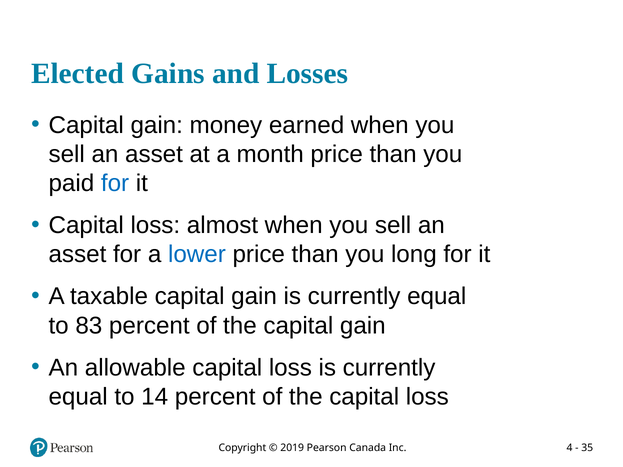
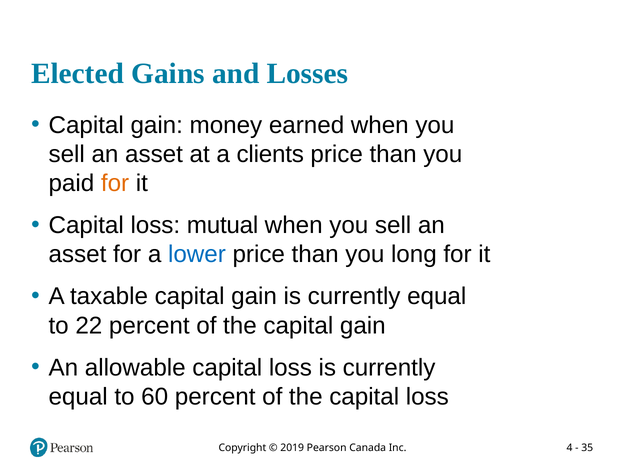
month: month -> clients (270, 154)
for colour: blue -> orange (115, 183)
almost: almost -> mutual (223, 226)
83: 83 -> 22 (89, 326)
14: 14 -> 60 (155, 397)
